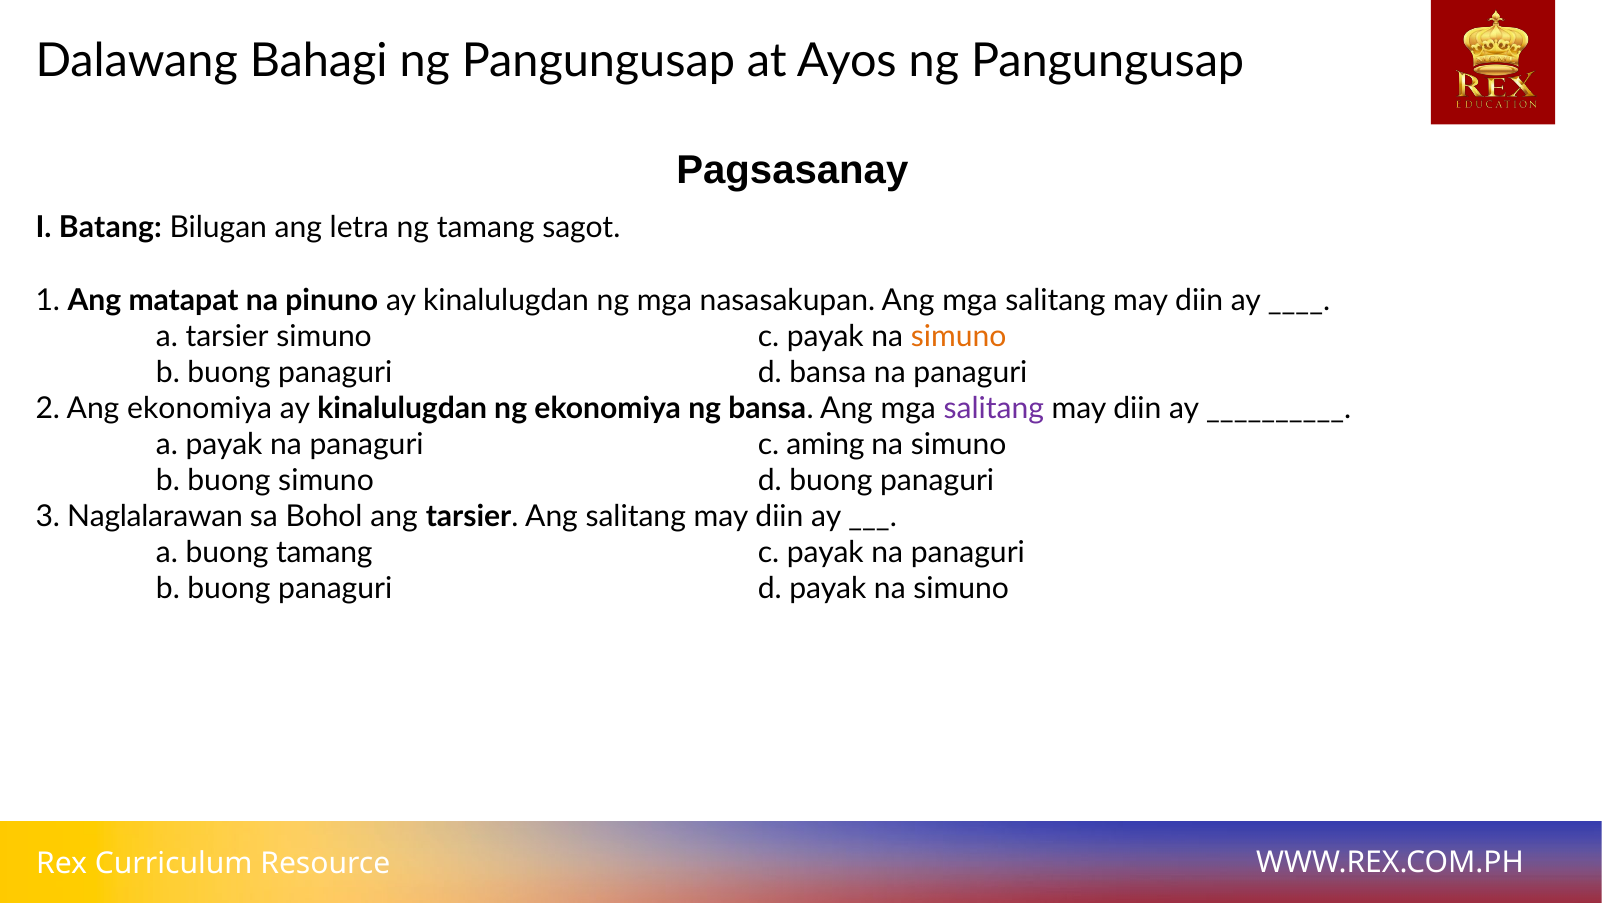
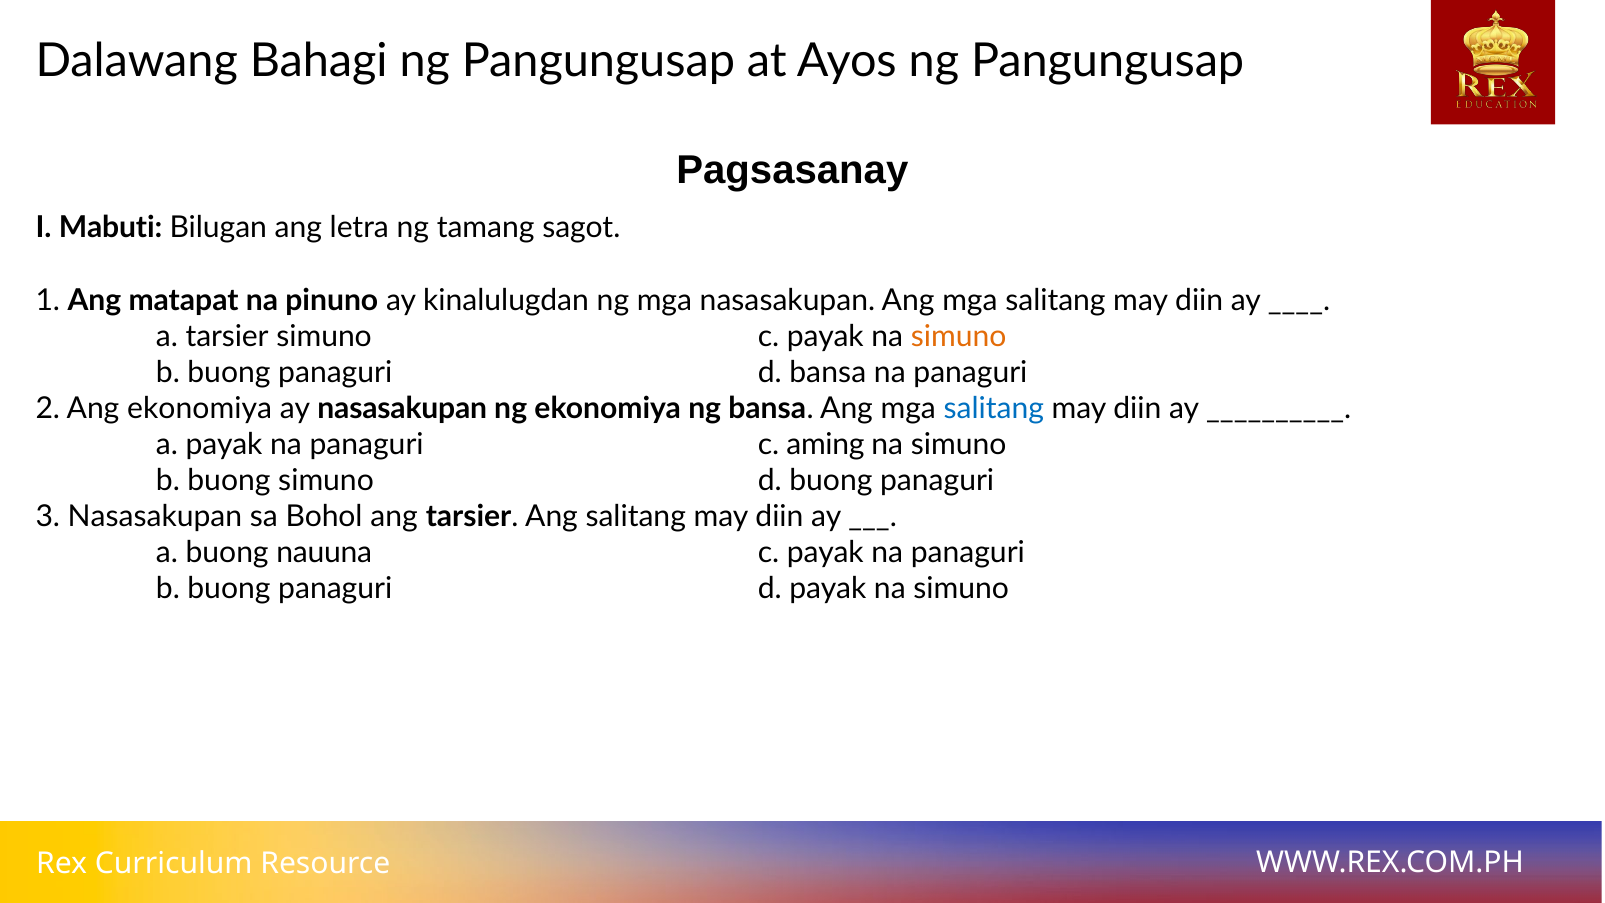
Batang: Batang -> Mabuti (111, 228)
kinalulugdan: kinalulugdan -> nasasakupan (402, 408)
salitang colour: purple -> blue (994, 408)
3 Naglalarawan: Naglalarawan -> Nasasakupan (155, 517)
buong tamang: tamang -> nauuna (324, 553)
